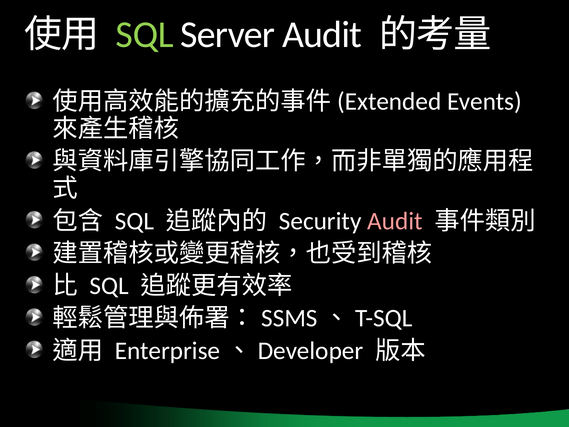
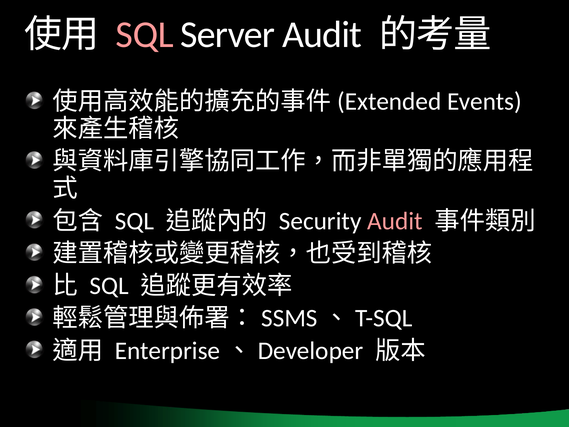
SQL colour: light green -> pink (145, 34)
